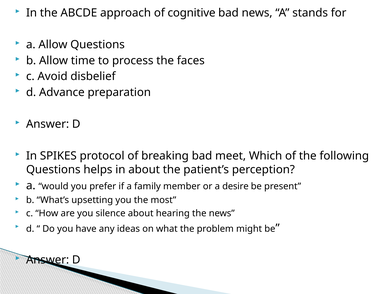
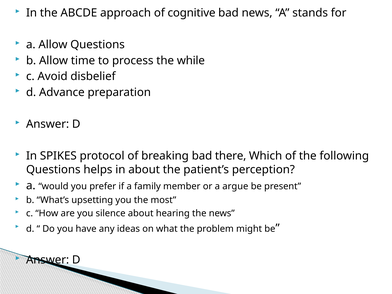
faces: faces -> while (191, 61)
meet: meet -> there (231, 156)
desire: desire -> argue (235, 186)
